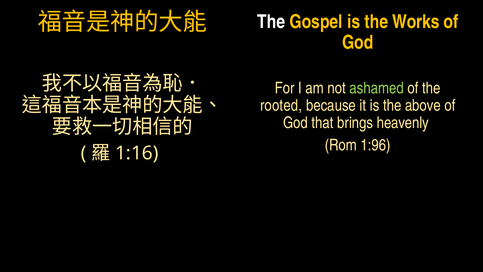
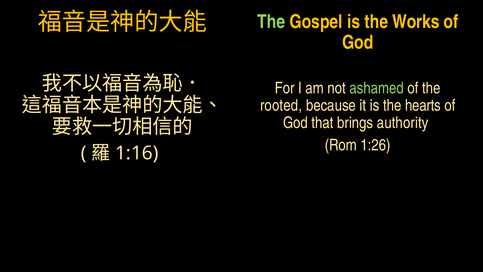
The colour: white -> light green (271, 22)
above: above -> hearts (423, 105)
heavenly: heavenly -> authority (403, 123)
1:96: 1:96 -> 1:26 (376, 145)
